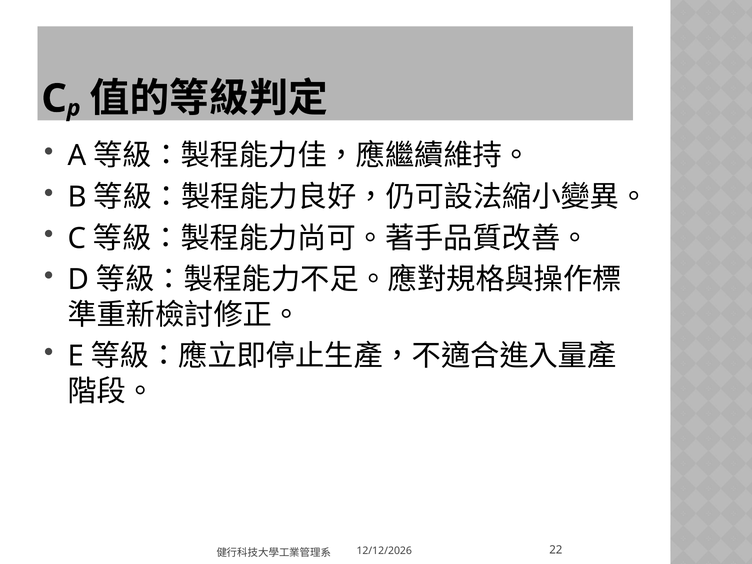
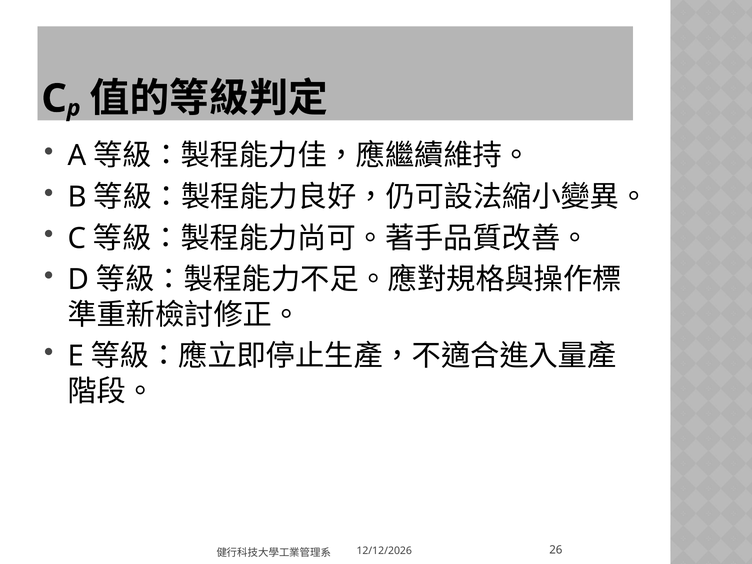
22: 22 -> 26 (556, 550)
